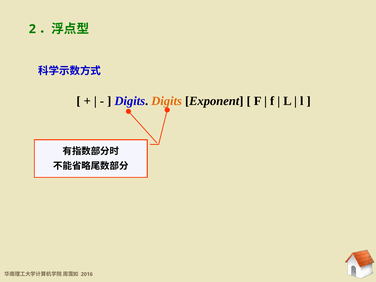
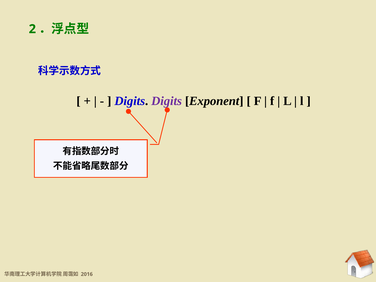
Digits colour: orange -> purple (167, 101)
